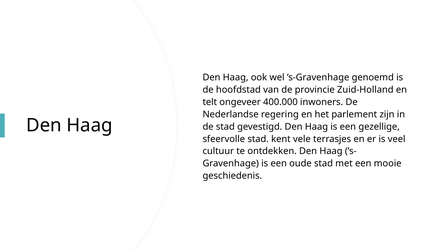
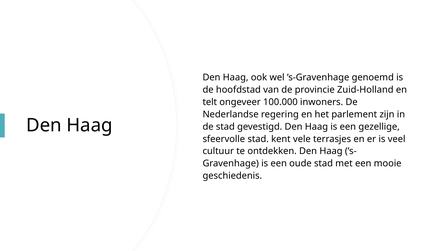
400.000: 400.000 -> 100.000 (280, 102)
